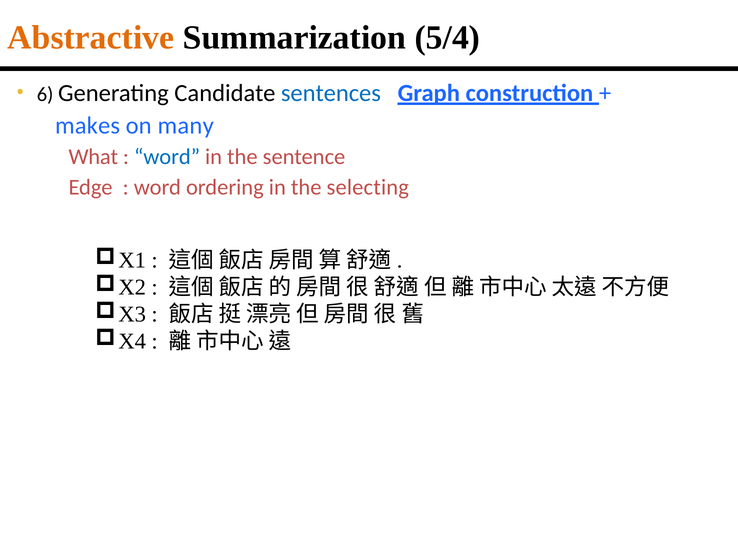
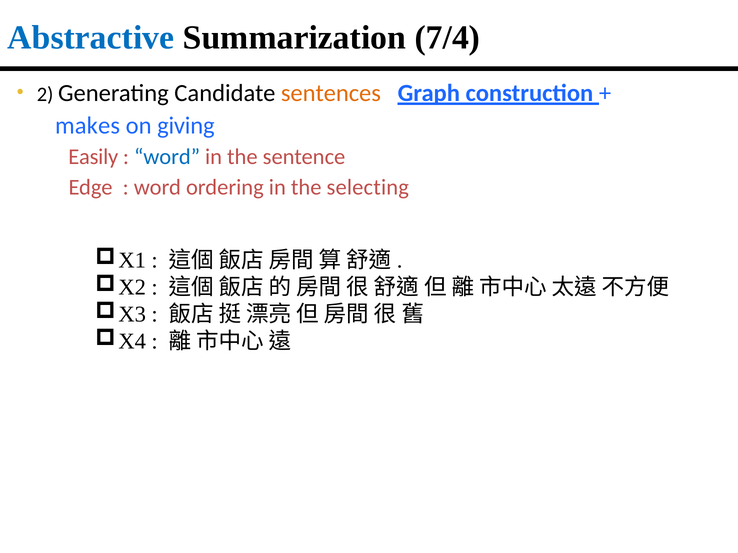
Abstractive colour: orange -> blue (91, 38)
5/4: 5/4 -> 7/4 (447, 38)
6: 6 -> 2 (45, 95)
sentences colour: blue -> orange (331, 93)
many: many -> giving (186, 126)
What: What -> Easily (93, 157)
